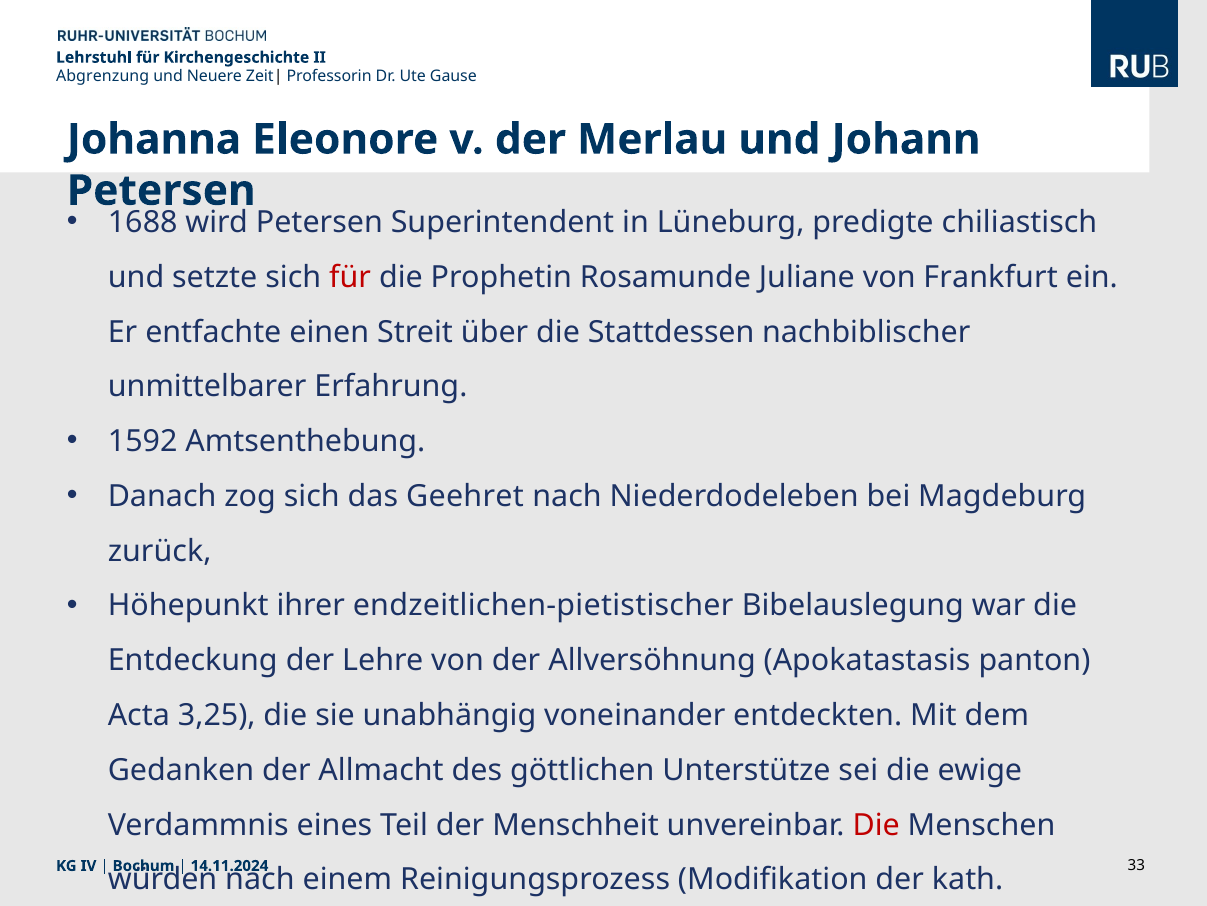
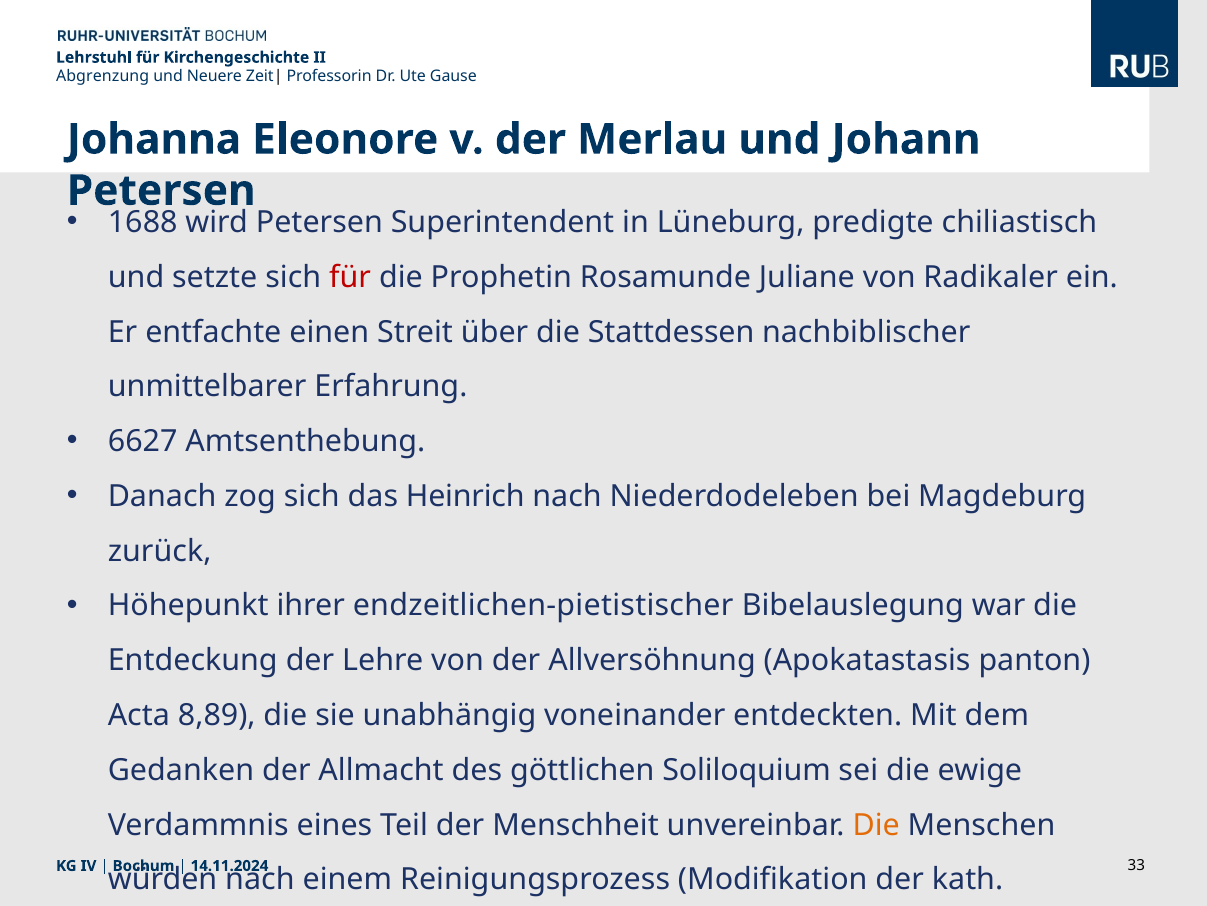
Frankfurt: Frankfurt -> Radikaler (991, 277)
1592: 1592 -> 6627 (143, 441)
Geehret: Geehret -> Heinrich (465, 496)
3,25: 3,25 -> 8,89 (217, 715)
Unterstütze: Unterstütze -> Soliloquium (747, 770)
Die colour: red -> orange (876, 824)
